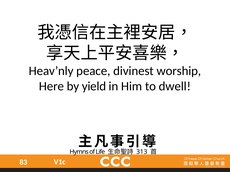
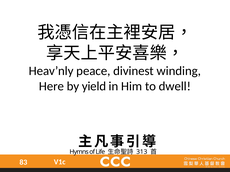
worship: worship -> winding (179, 71)
